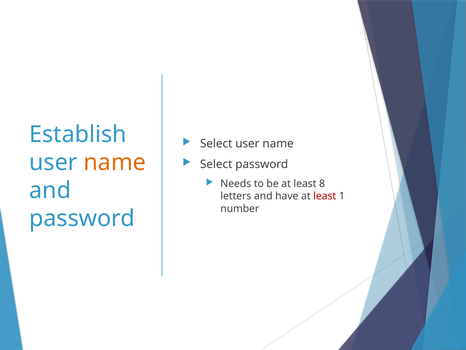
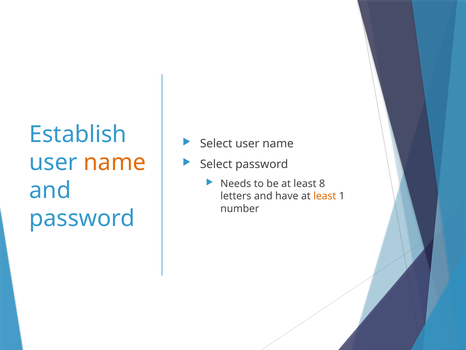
least colour: red -> orange (325, 196)
